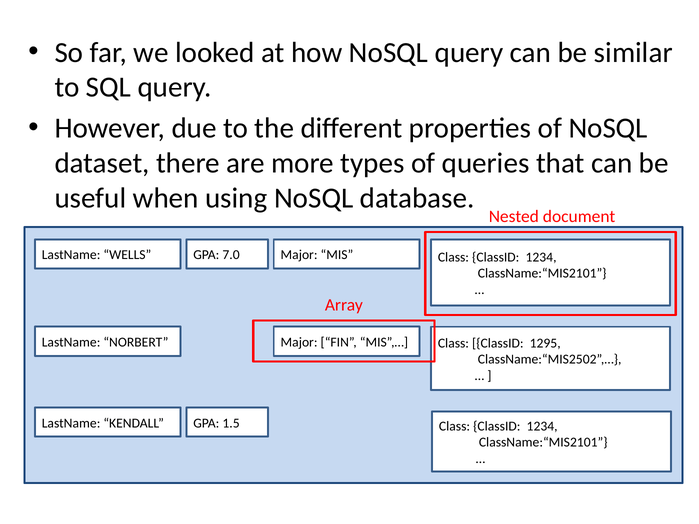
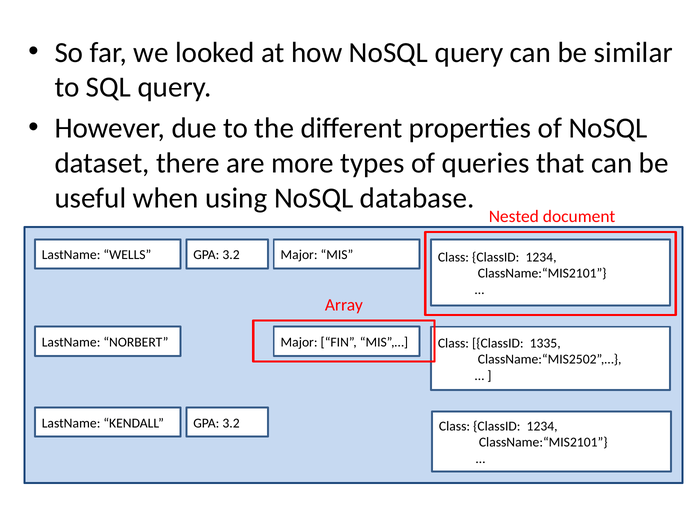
WELLS GPA 7.0: 7.0 -> 3.2 (231, 255)
1295: 1295 -> 1335 (545, 343)
KENDALL GPA 1.5: 1.5 -> 3.2 (231, 423)
